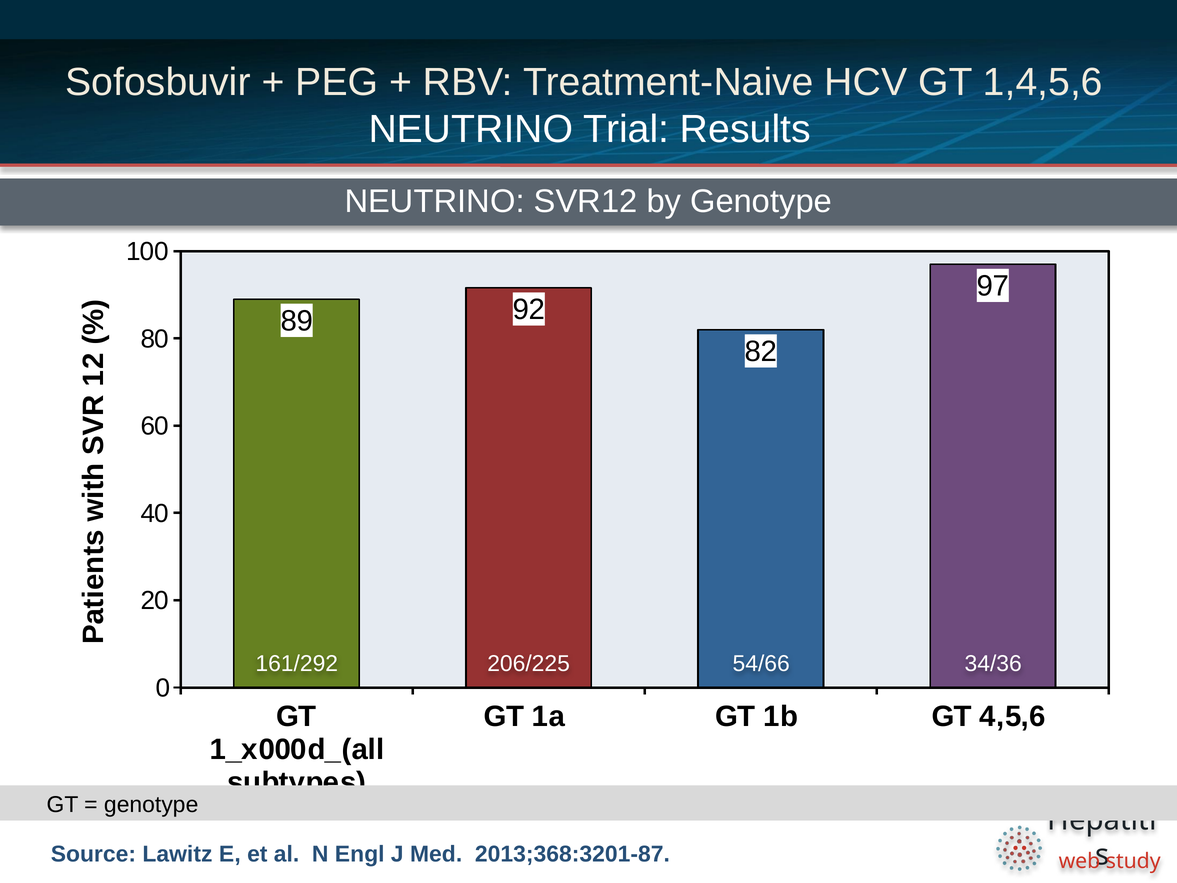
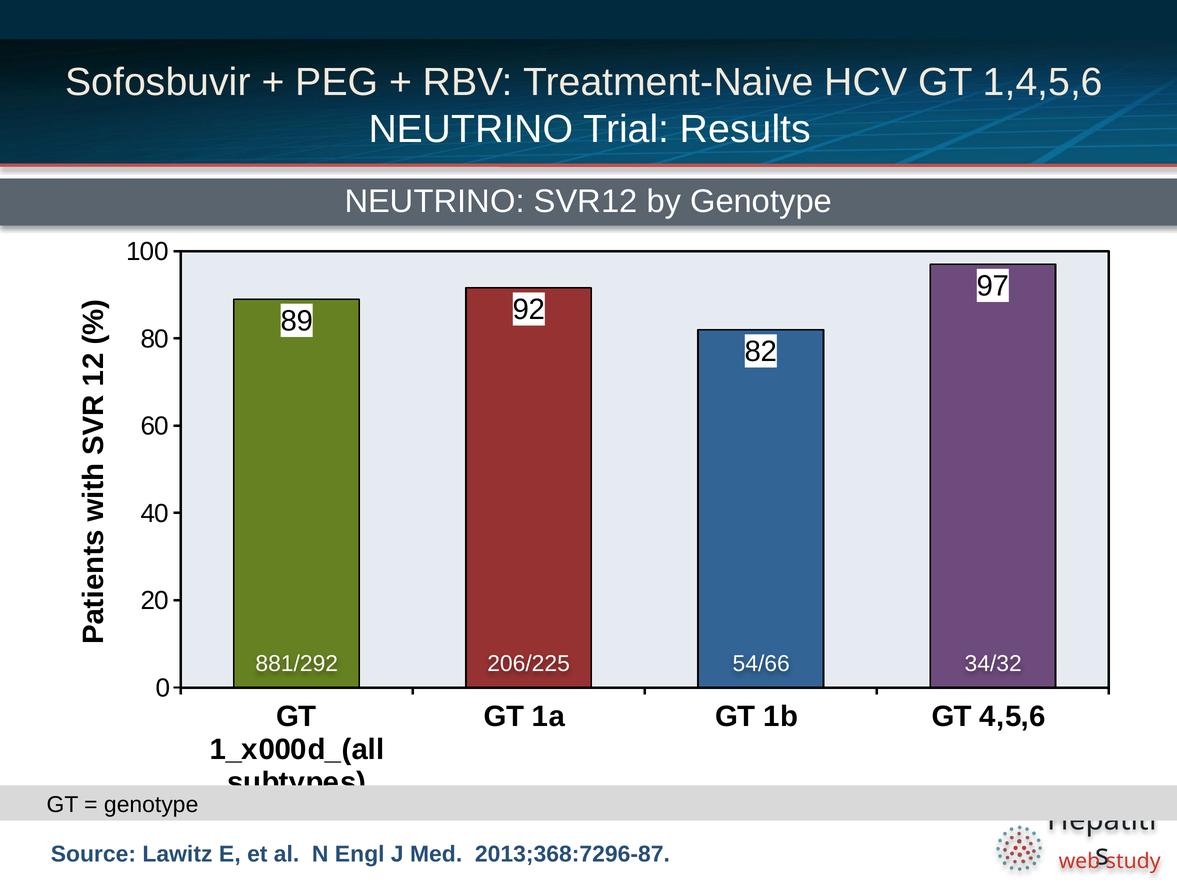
161/292: 161/292 -> 881/292 (297, 664)
34/36: 34/36 -> 34/32 (993, 664)
2013;368:3201-87: 2013;368:3201-87 -> 2013;368:7296-87 (572, 854)
